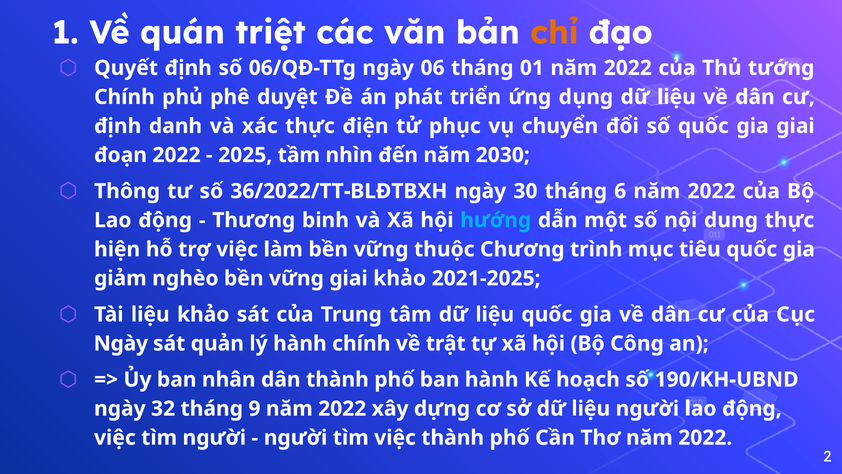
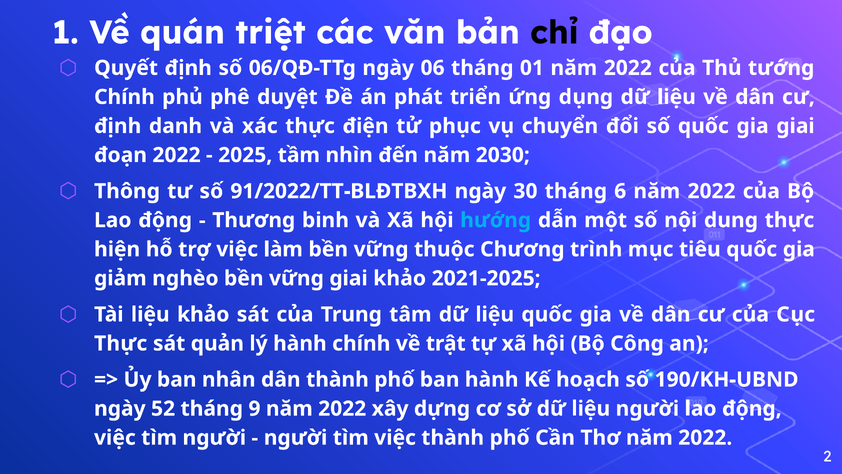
chỉ colour: orange -> black (554, 33)
36/2022/TT-BLĐTBXH: 36/2022/TT-BLĐTBXH -> 91/2022/TT-BLĐTBXH (339, 191)
Ngày: Ngày -> Thực (121, 343)
32: 32 -> 52 (163, 408)
